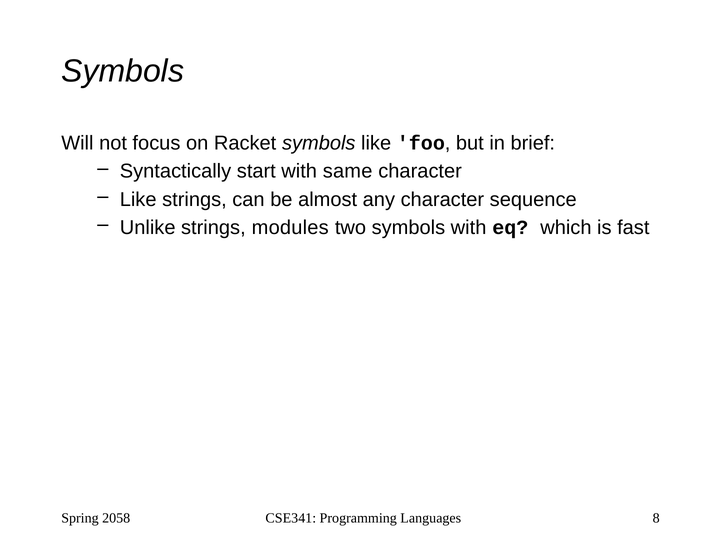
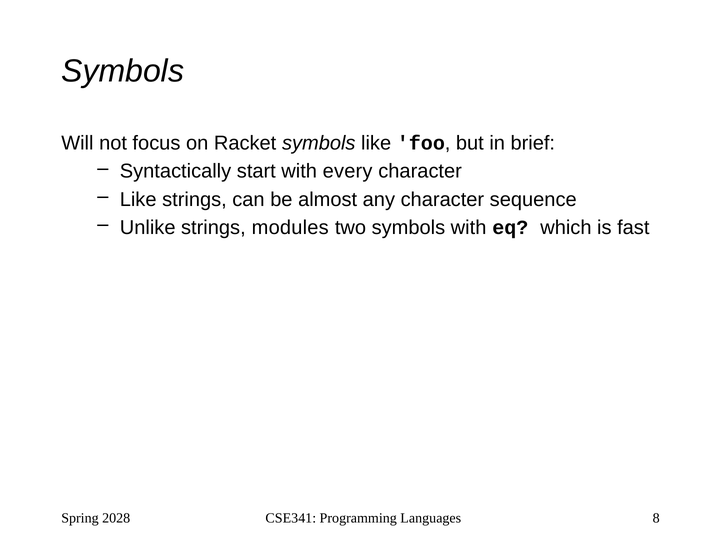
same: same -> every (348, 171)
2058: 2058 -> 2028 (116, 518)
